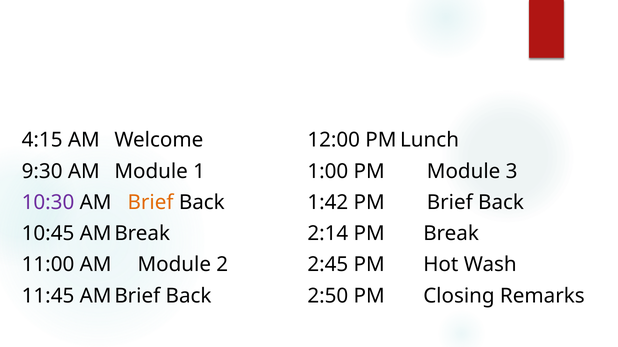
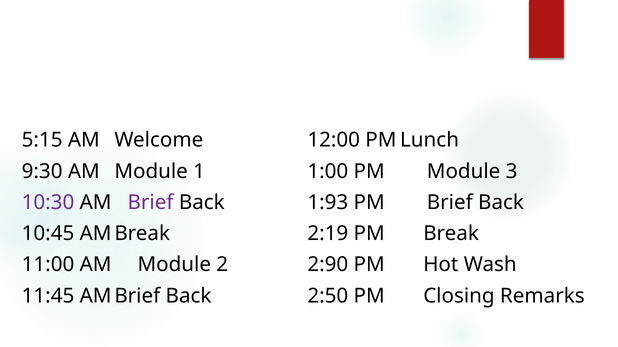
4:15: 4:15 -> 5:15 (42, 140)
Brief colour: orange -> purple (151, 203)
1:42: 1:42 -> 1:93 (328, 203)
2:14: 2:14 -> 2:19 (328, 234)
2:45: 2:45 -> 2:90 (328, 265)
